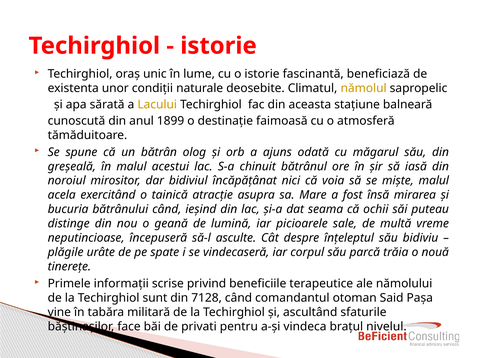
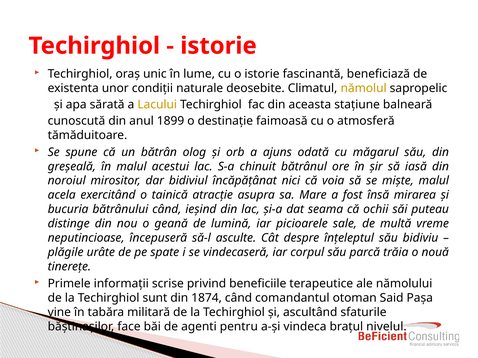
7128: 7128 -> 1874 (207, 298)
privati: privati -> agenti (199, 327)
